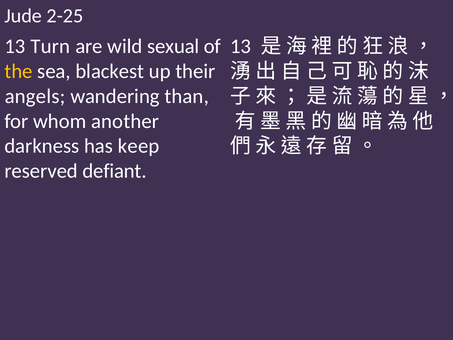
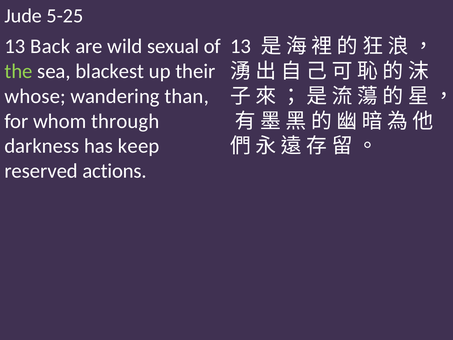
2-25: 2-25 -> 5-25 (65, 16)
Turn: Turn -> Back (50, 46)
the colour: yellow -> light green (19, 71)
angels: angels -> whose (35, 96)
another: another -> through (125, 121)
defiant: defiant -> actions (115, 171)
